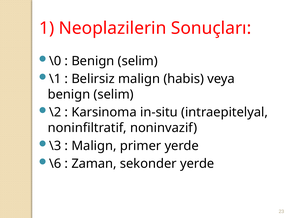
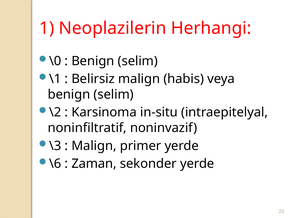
Sonuçları: Sonuçları -> Herhangi (211, 28)
